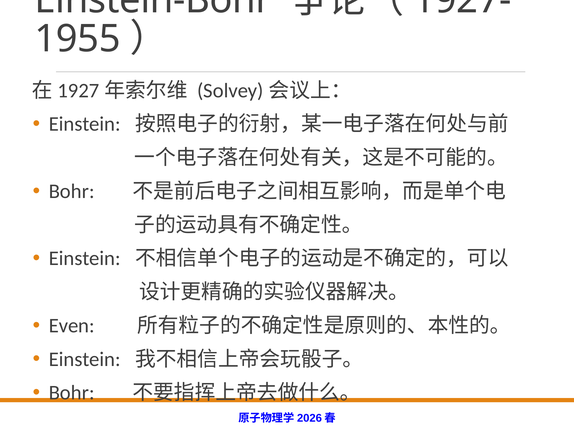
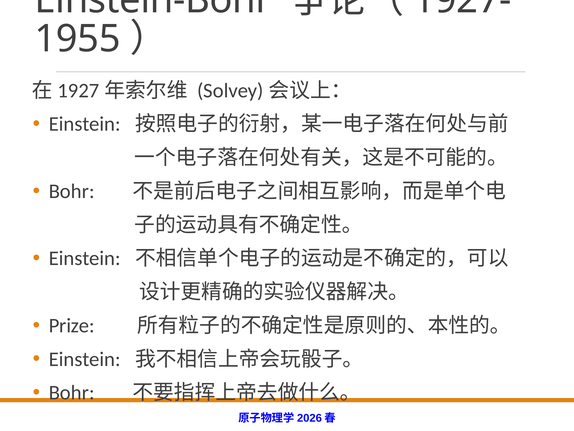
Even: Even -> Prize (72, 325)
